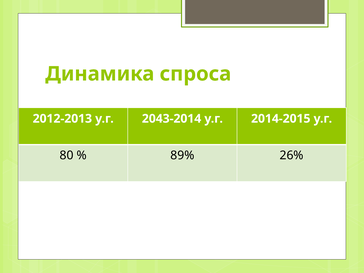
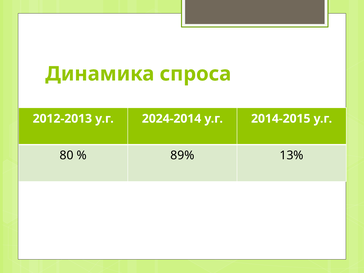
2043-2014: 2043-2014 -> 2024-2014 (172, 119)
26%: 26% -> 13% (292, 155)
